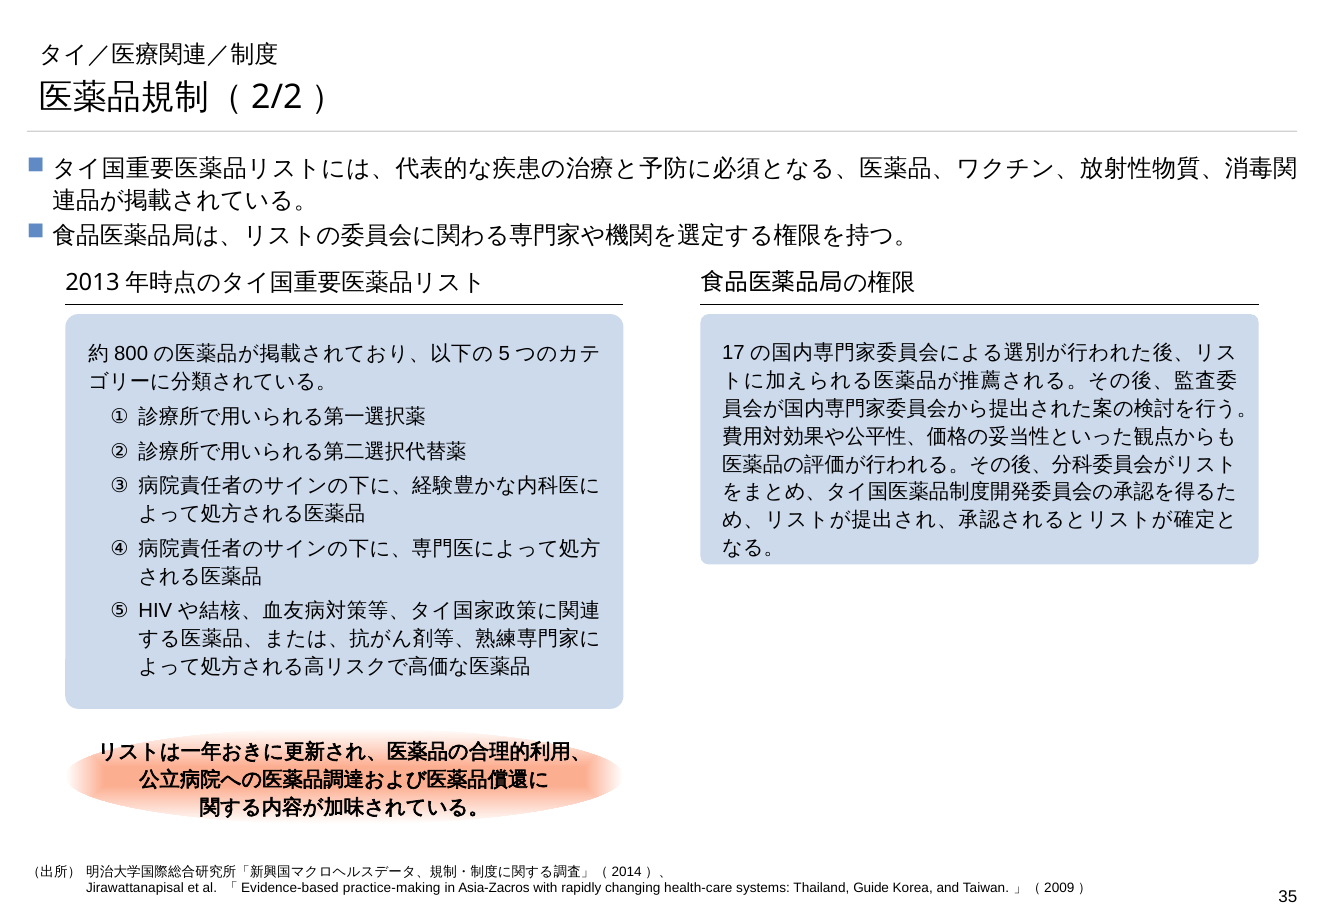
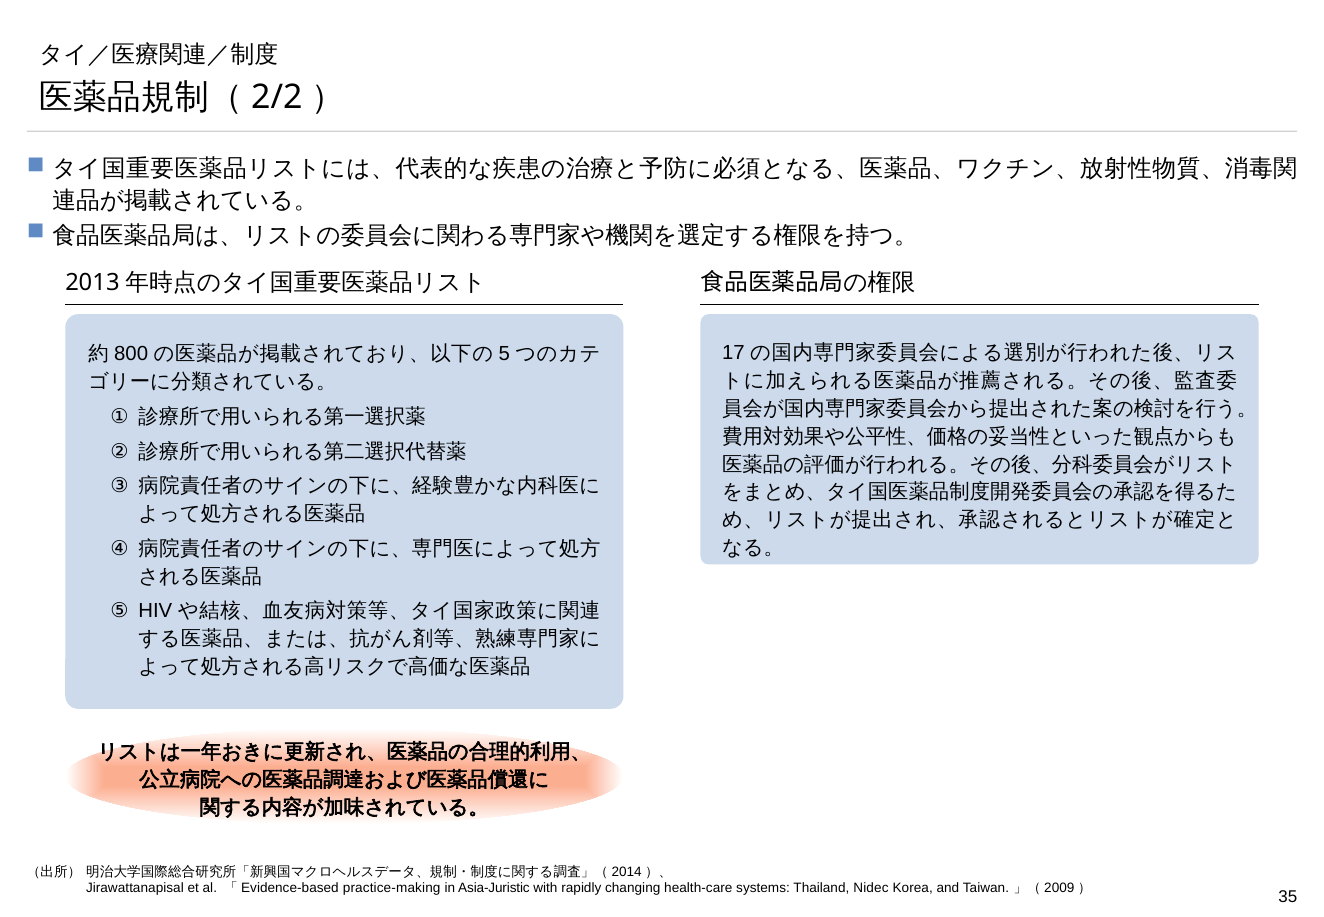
Asia-Zacros: Asia-Zacros -> Asia-Juristic (494, 888)
Guide: Guide -> Nidec (871, 888)
